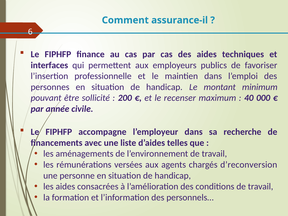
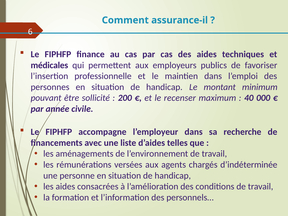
interfaces: interfaces -> médicales (49, 65)
d’reconversion: d’reconversion -> d’indéterminée (249, 165)
